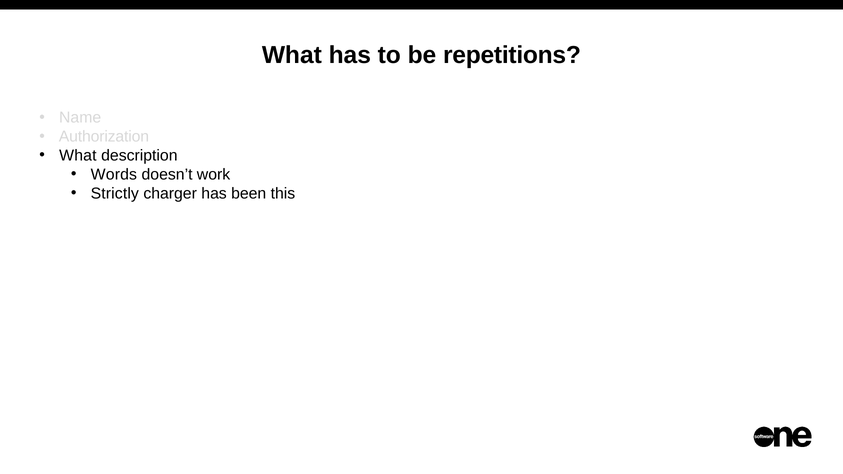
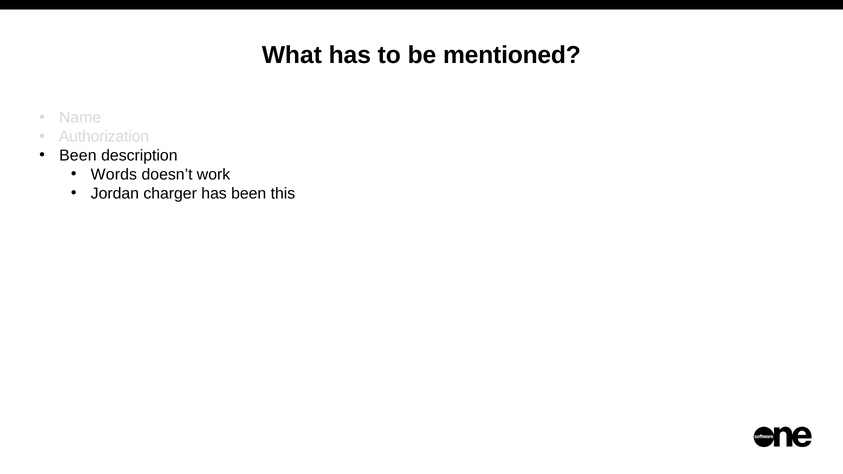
repetitions: repetitions -> mentioned (512, 55)
What: What -> Been (78, 156)
Strictly: Strictly -> Jordan (115, 194)
